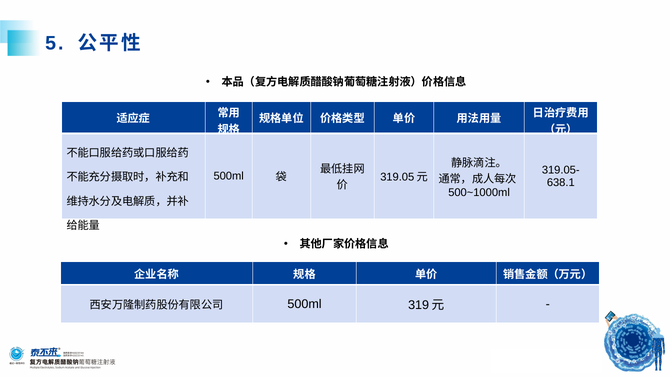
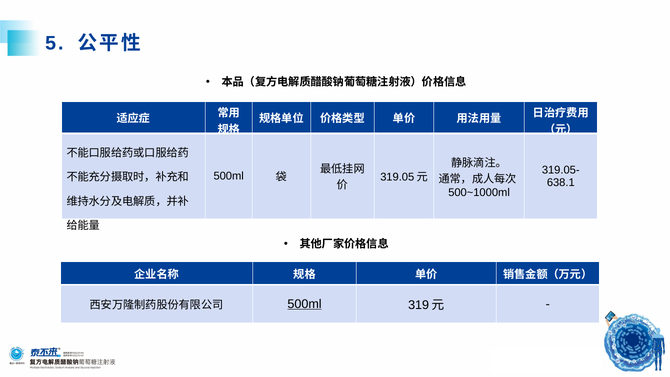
500ml underline: none -> present (305, 304)
